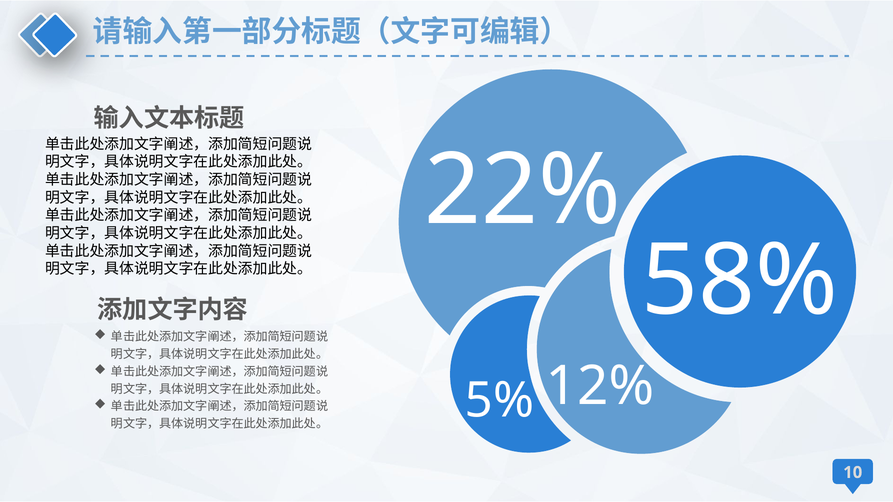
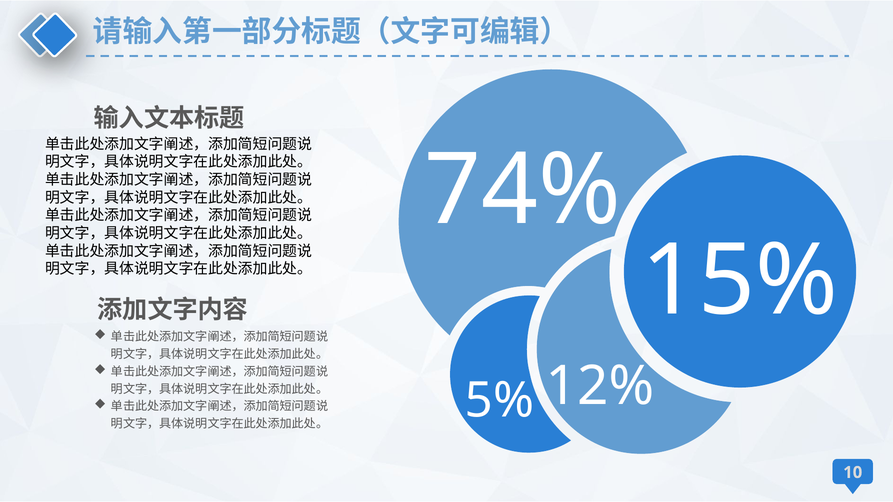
22%: 22% -> 74% (523, 191)
58%: 58% -> 15% (739, 281)
